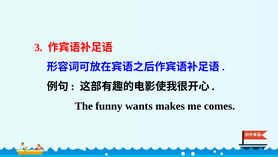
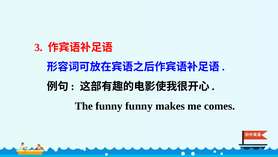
funny wants: wants -> funny (139, 106)
